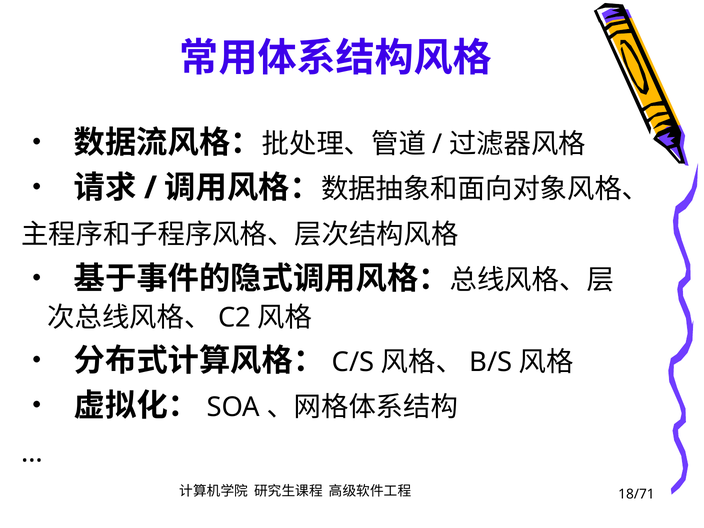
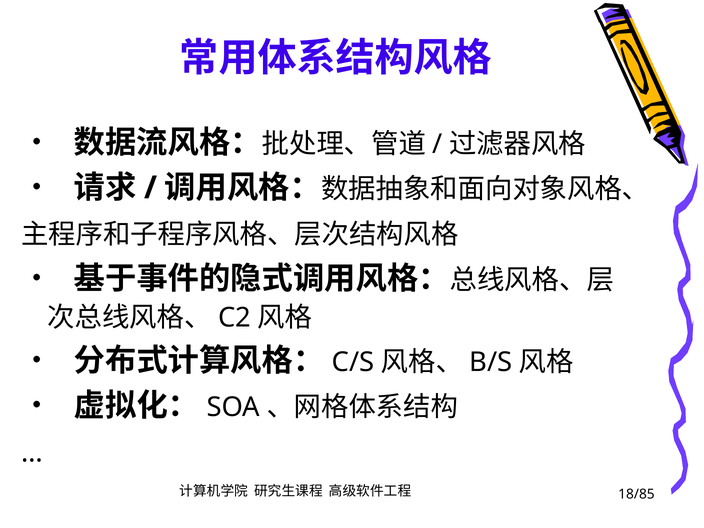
18/71: 18/71 -> 18/85 (636, 494)
